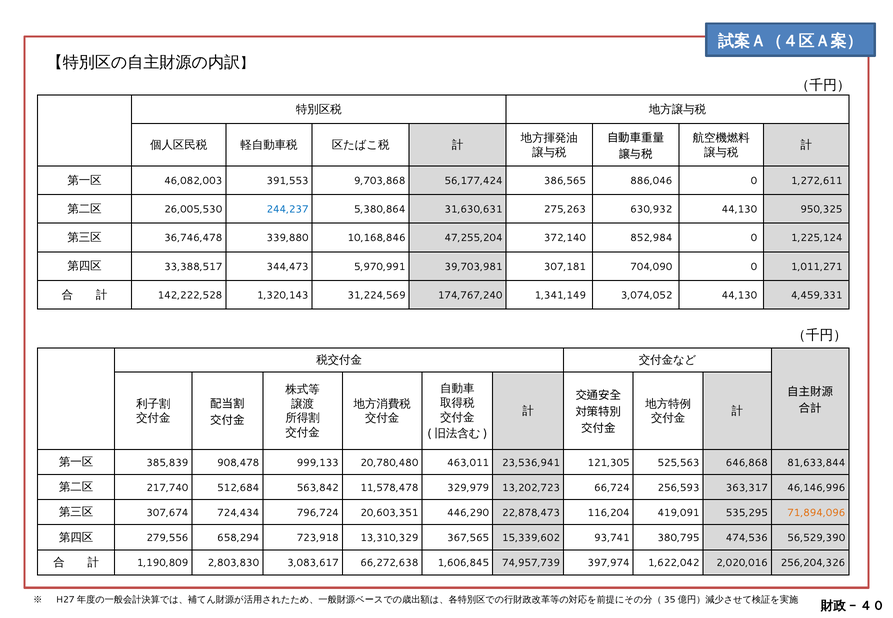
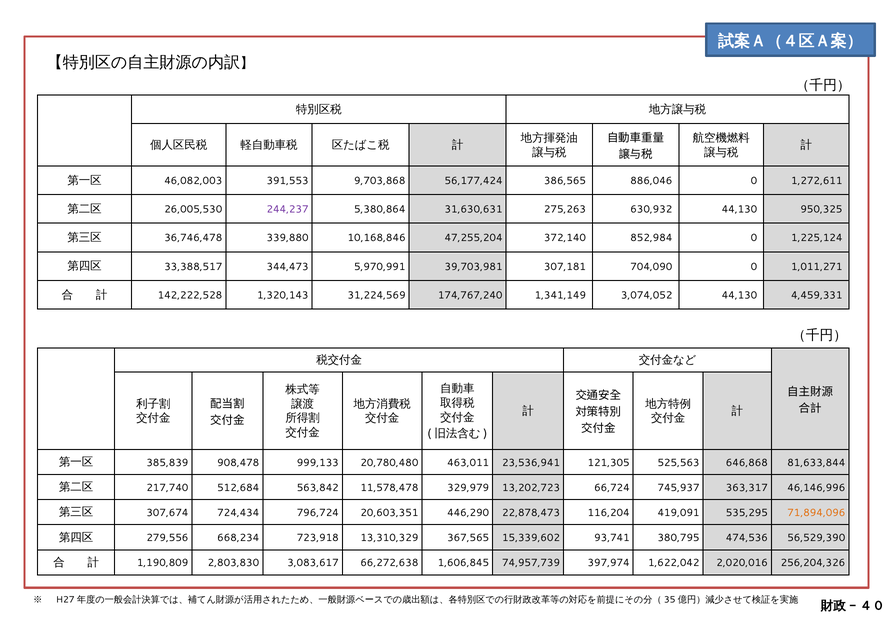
244,237 colour: blue -> purple (288, 210)
256,593: 256,593 -> 745,937 (679, 488)
658,294: 658,294 -> 668,234 (238, 538)
